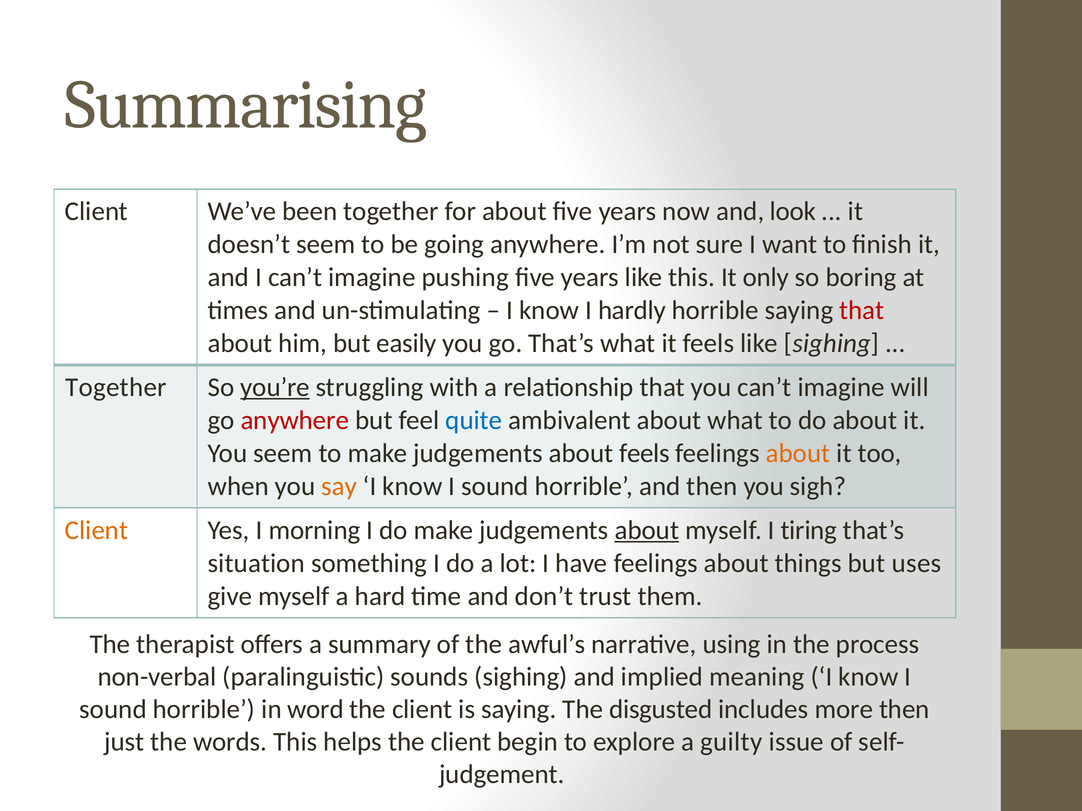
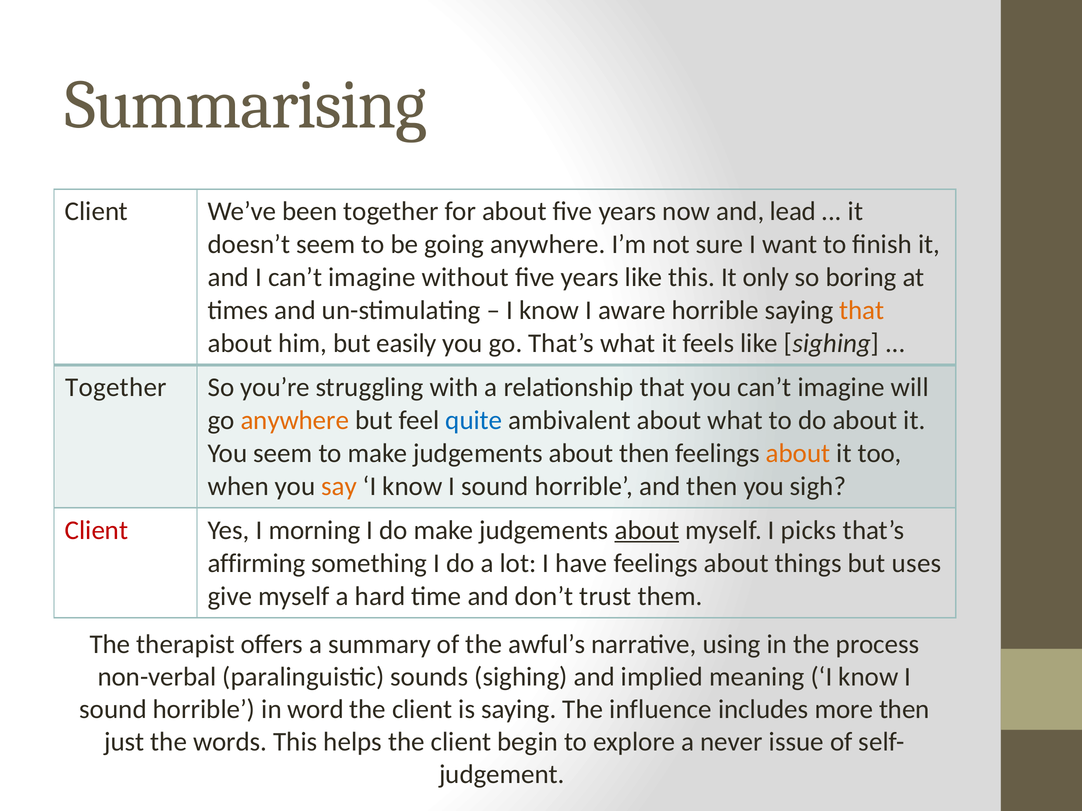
look: look -> lead (793, 212)
pushing: pushing -> without (465, 278)
hardly: hardly -> aware (632, 311)
that colour: red -> orange (862, 311)
you’re underline: present -> none (275, 388)
anywhere colour: red -> orange (295, 421)
about feels: feels -> then (644, 454)
Client colour: orange -> red (96, 530)
tiring: tiring -> picks (809, 530)
situation: situation -> affirming (256, 563)
disgusted: disgusted -> influence (661, 710)
guilty: guilty -> never (732, 742)
